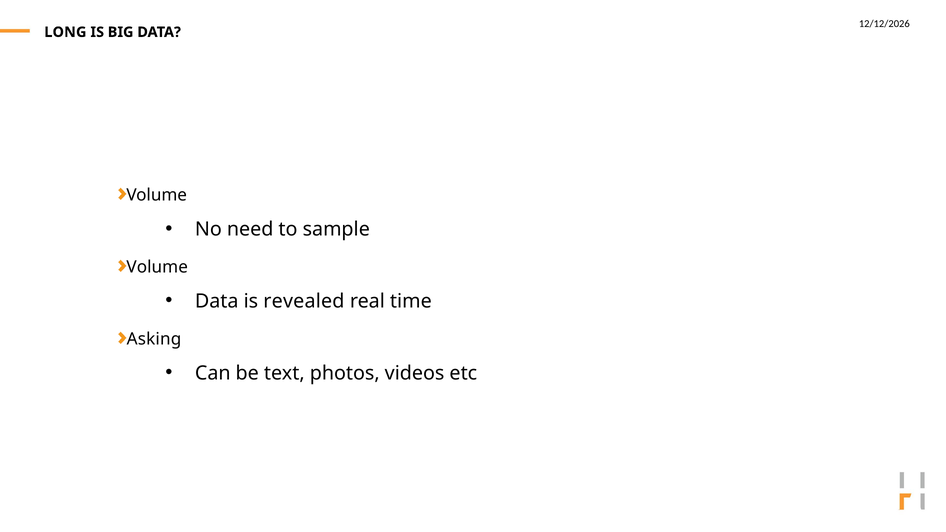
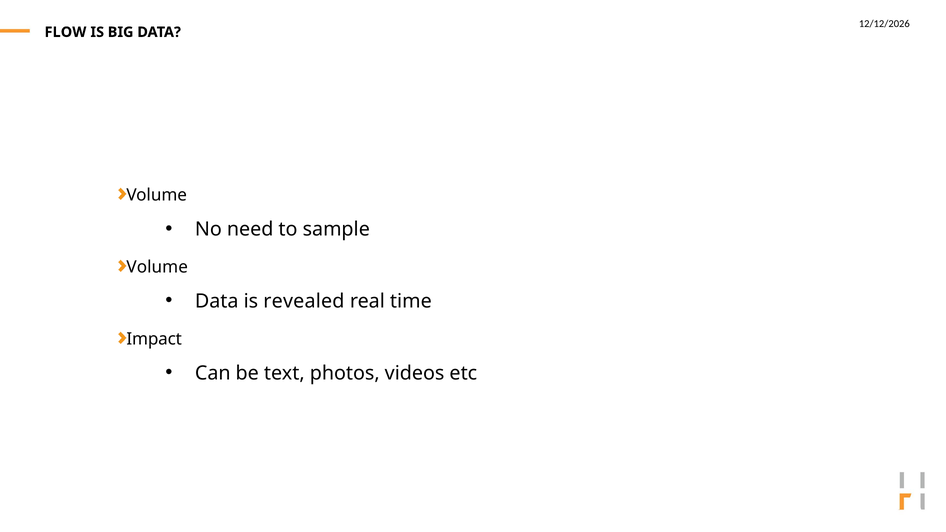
LONG: LONG -> FLOW (65, 32)
Asking: Asking -> Impact (154, 339)
